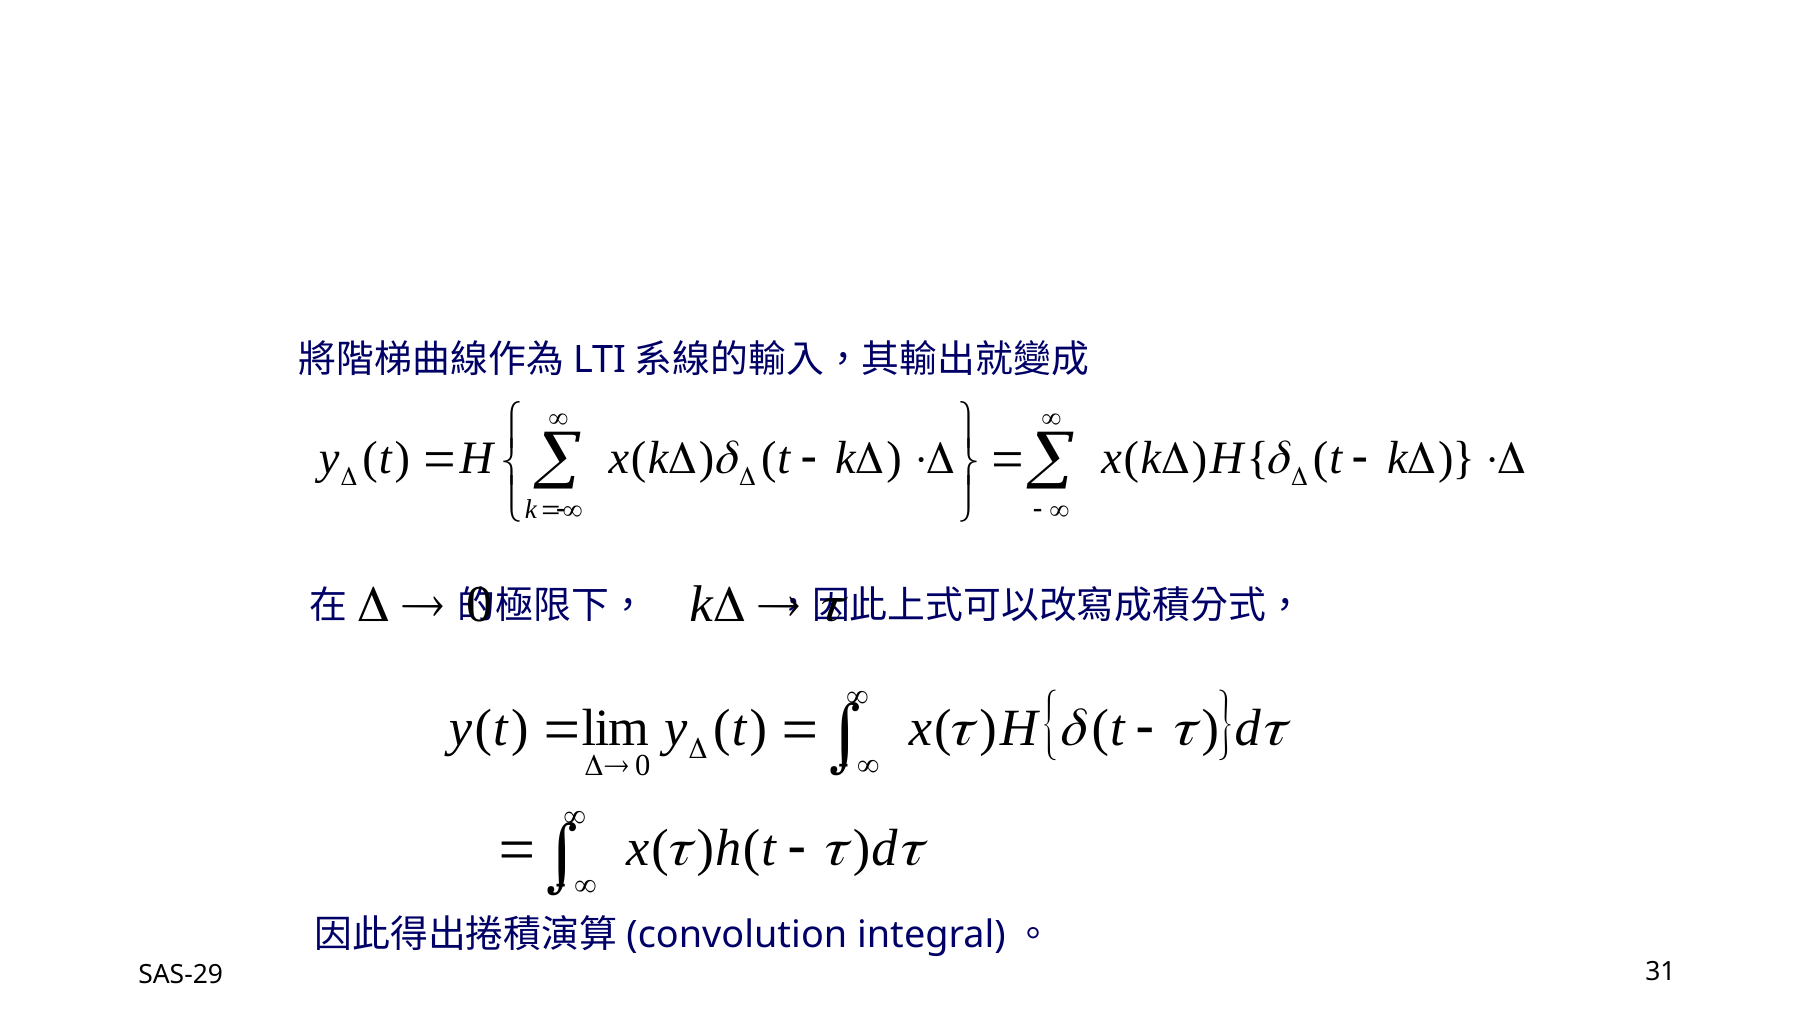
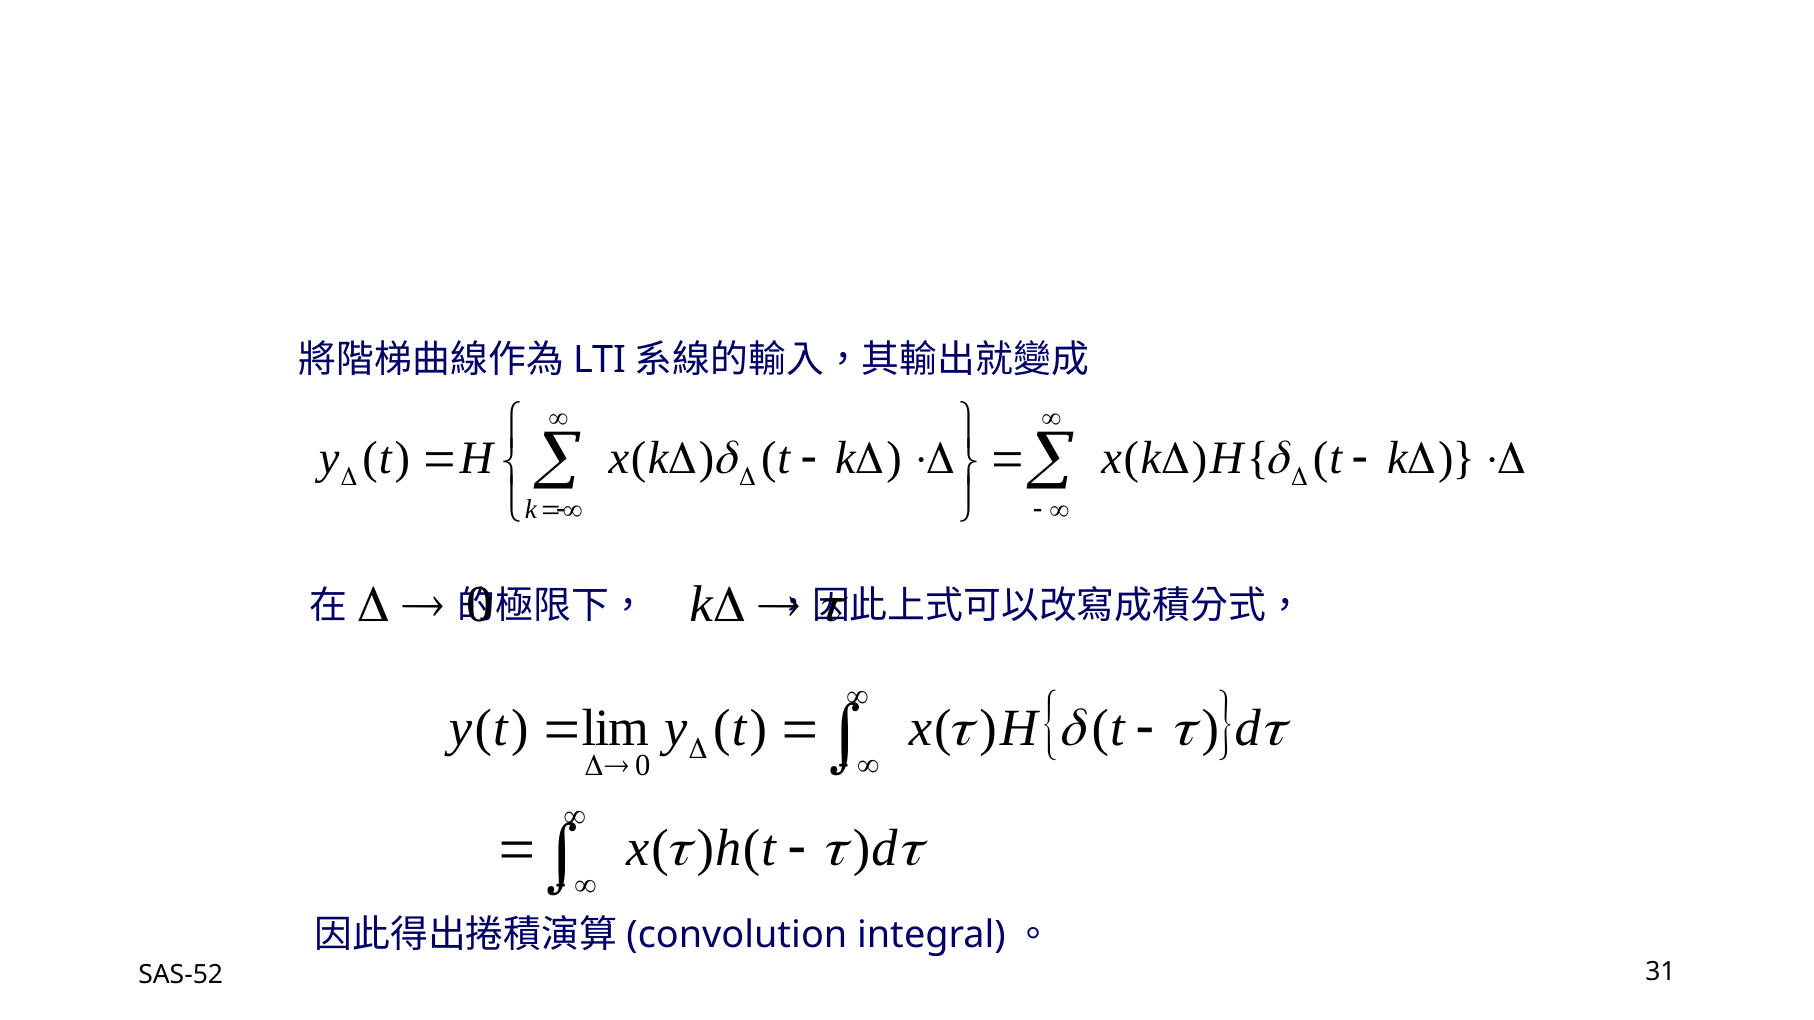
SAS-29: SAS-29 -> SAS-52 (181, 975)
